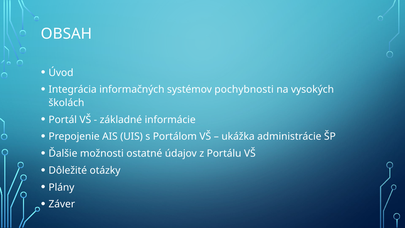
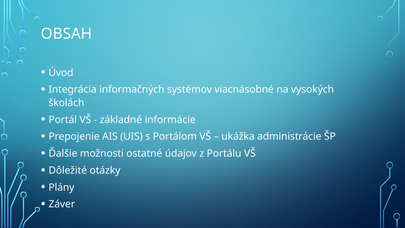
pochybnosti: pochybnosti -> viacnásobné (244, 90)
